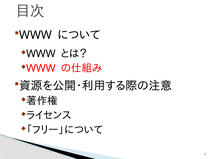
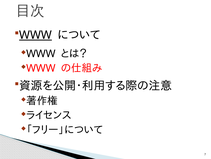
WWW underline: none -> present (35, 35)
